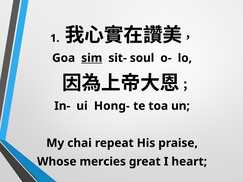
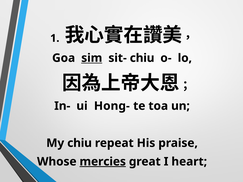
sit- soul: soul -> chiu (142, 58)
My chai: chai -> chiu (80, 143)
mercies underline: none -> present (103, 162)
